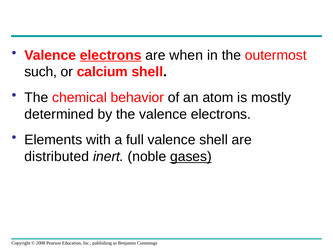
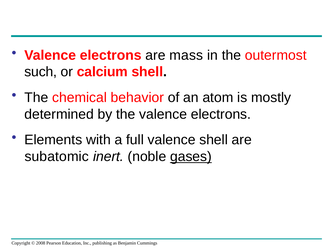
electrons underline: present -> none (111, 55)
when: when -> mass (186, 55)
distributed: distributed -> subatomic (57, 156)
